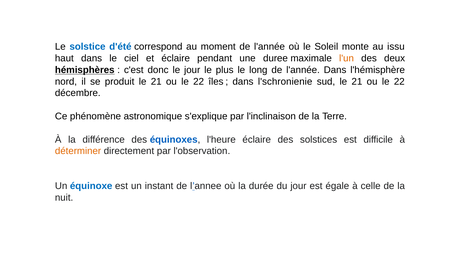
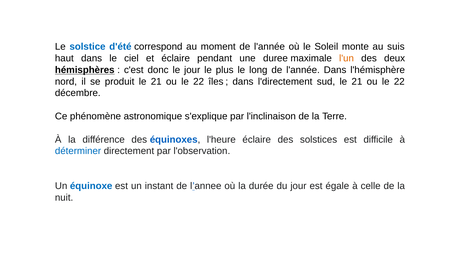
issu: issu -> suis (396, 47)
l'schronienie: l'schronienie -> l'directement (285, 81)
déterminer colour: orange -> blue (78, 151)
